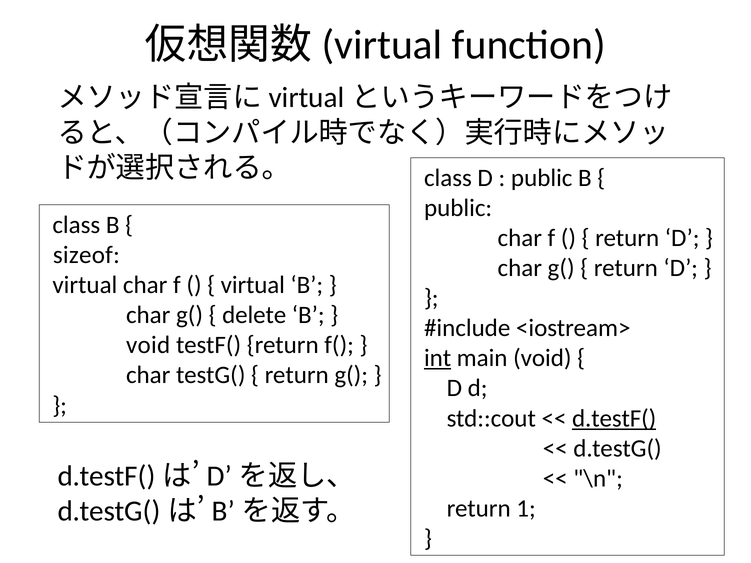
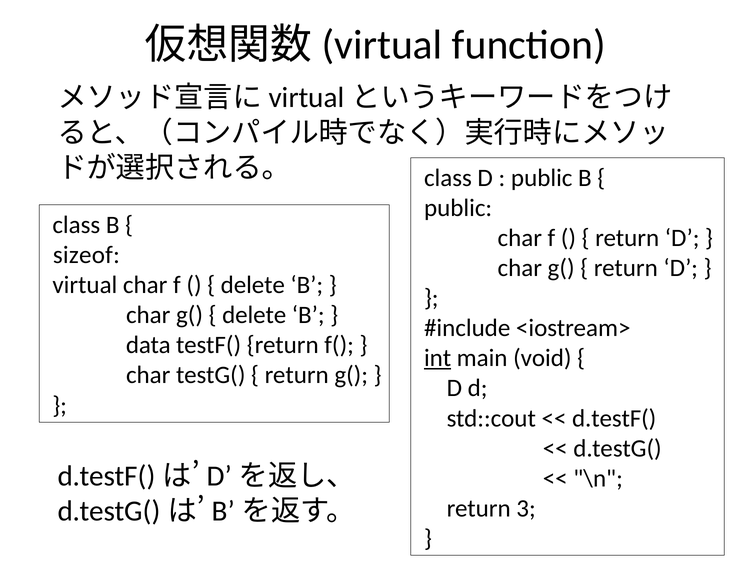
virtual: virtual -> delete (253, 285)
void: void -> data (148, 345)
d.testF( underline: present -> none (614, 418)
1: 1 -> 3 (526, 509)
